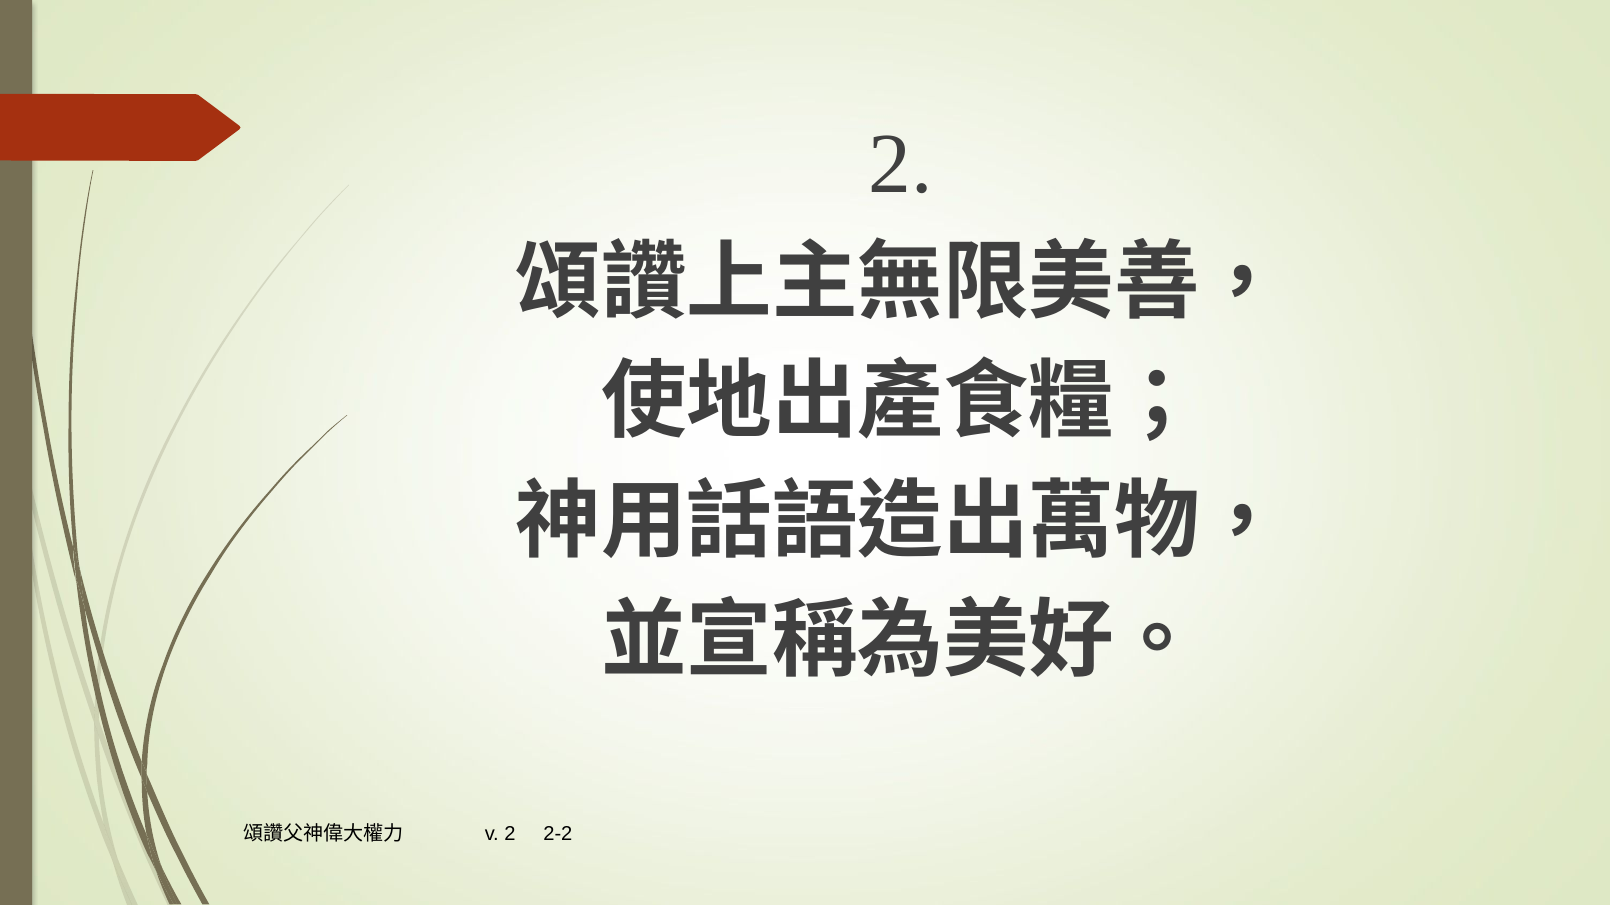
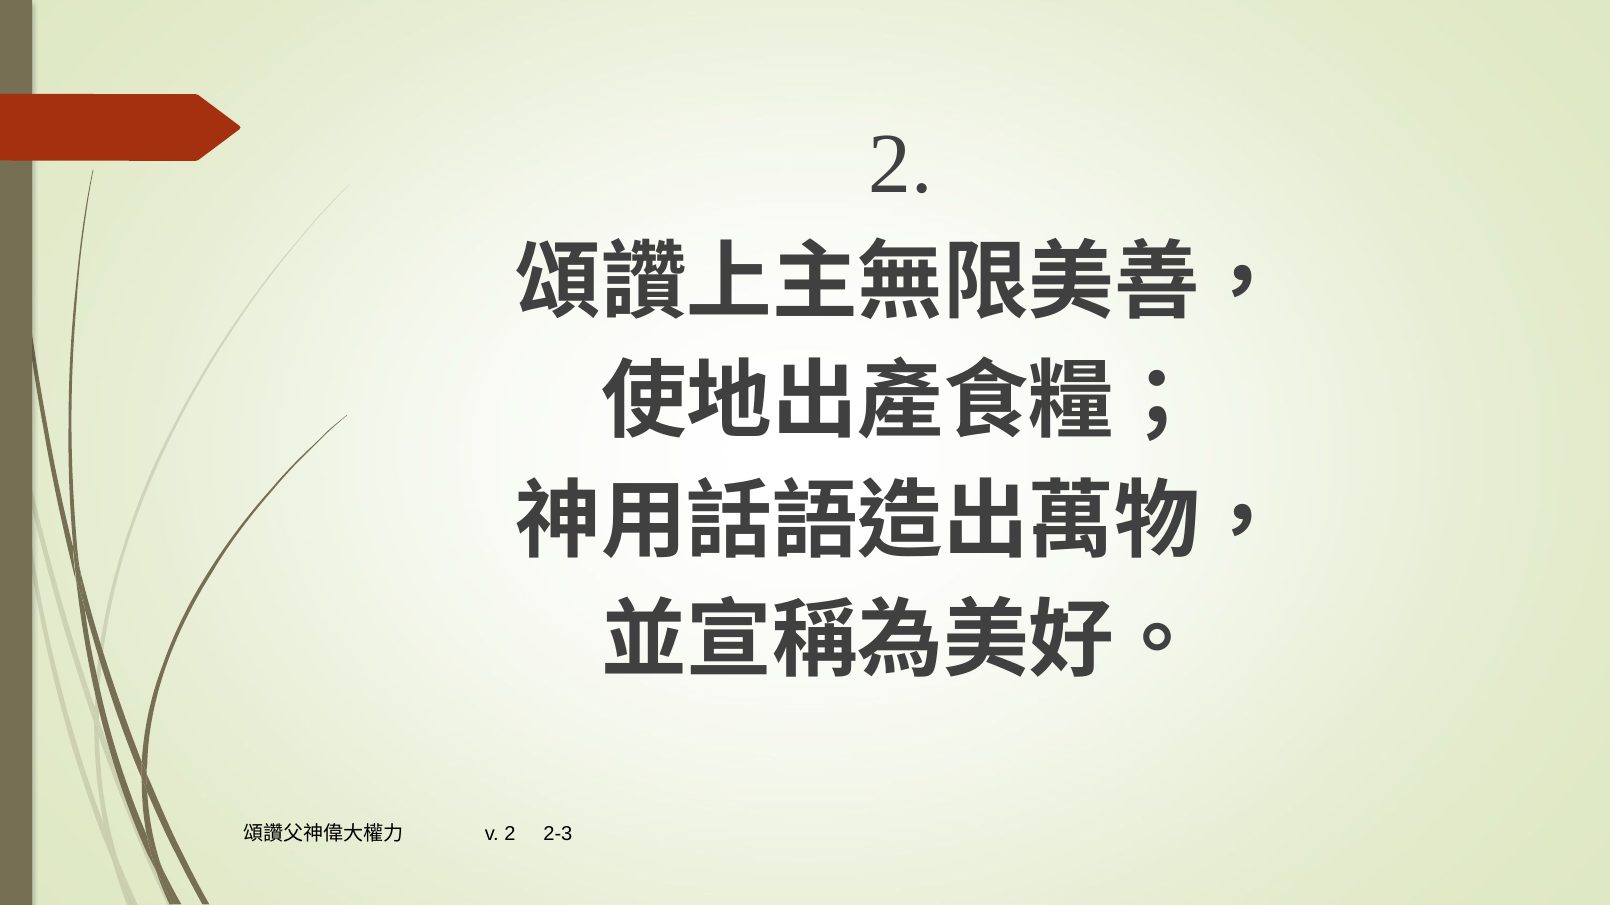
2-2: 2-2 -> 2-3 (558, 834)
